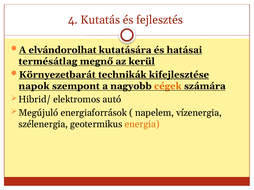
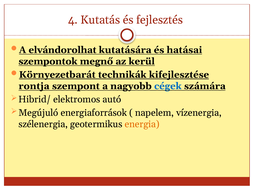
termésátlag: termésátlag -> szempontok (48, 61)
napok: napok -> rontja (34, 86)
cégek colour: orange -> blue (168, 86)
